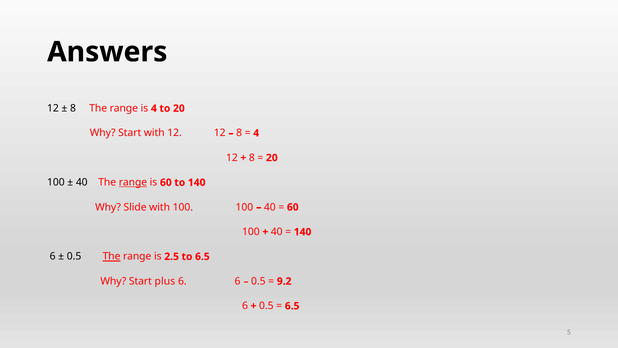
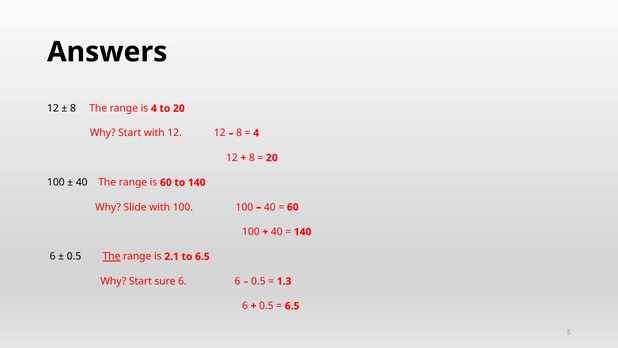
range underline: present -> none (133, 182)
2.5: 2.5 -> 2.1 (172, 256)
plus: plus -> sure (165, 281)
9.2: 9.2 -> 1.3 (284, 281)
